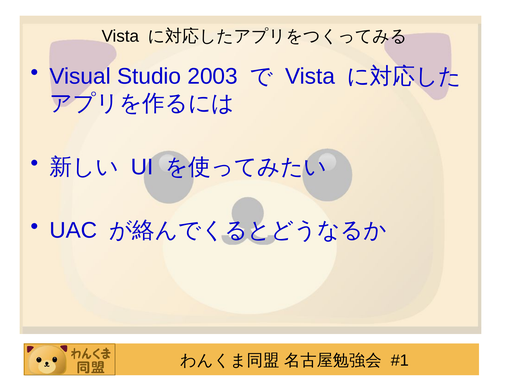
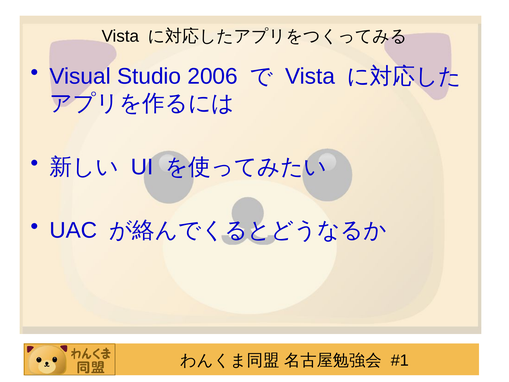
2003: 2003 -> 2006 (213, 76)
